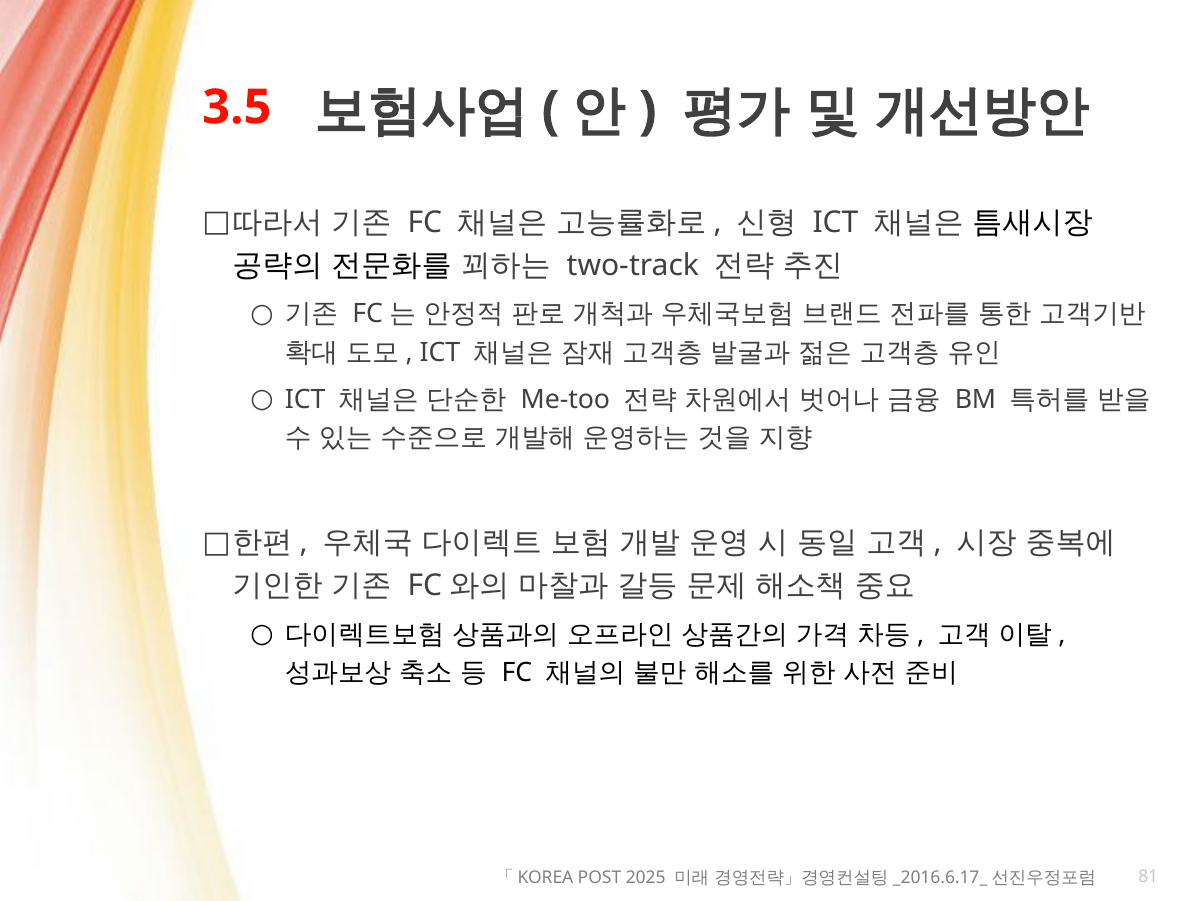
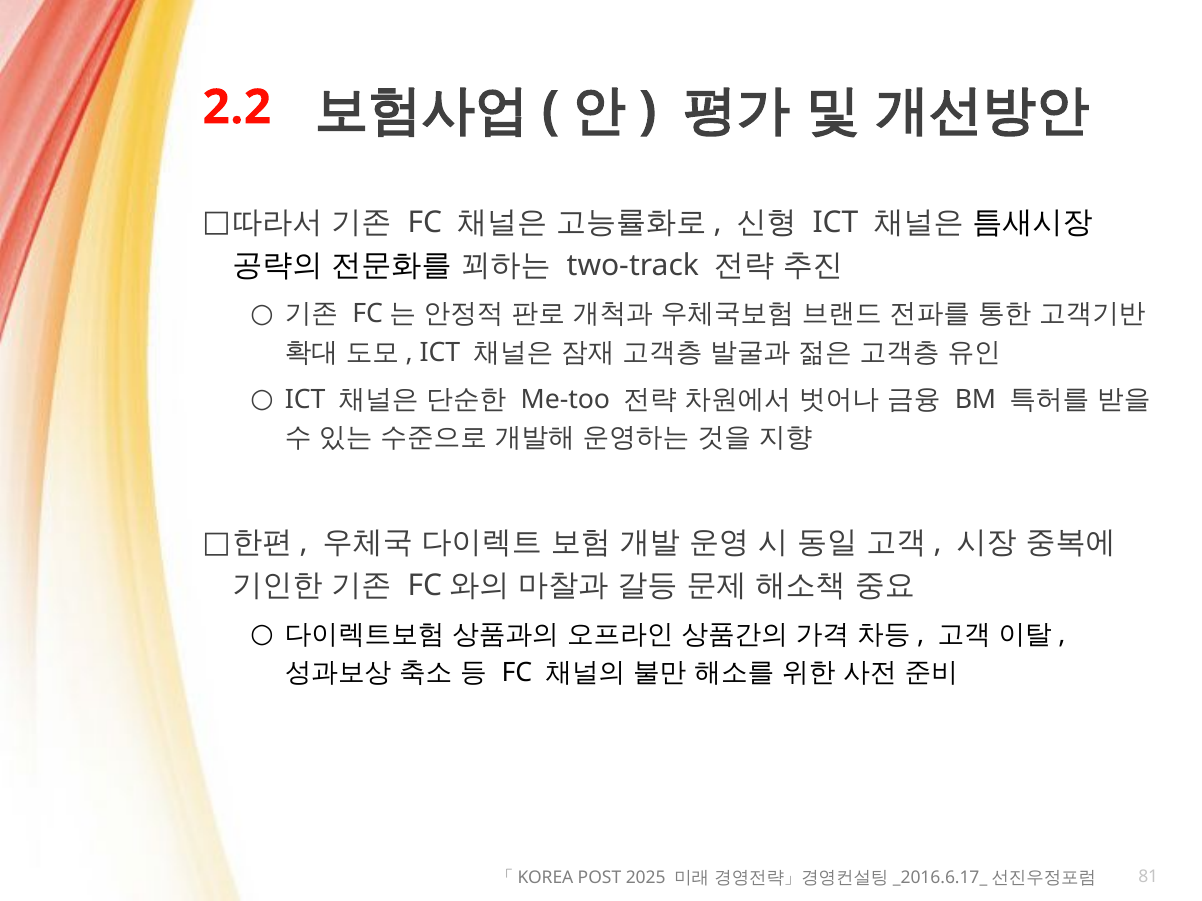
3.5: 3.5 -> 2.2 (237, 107)
